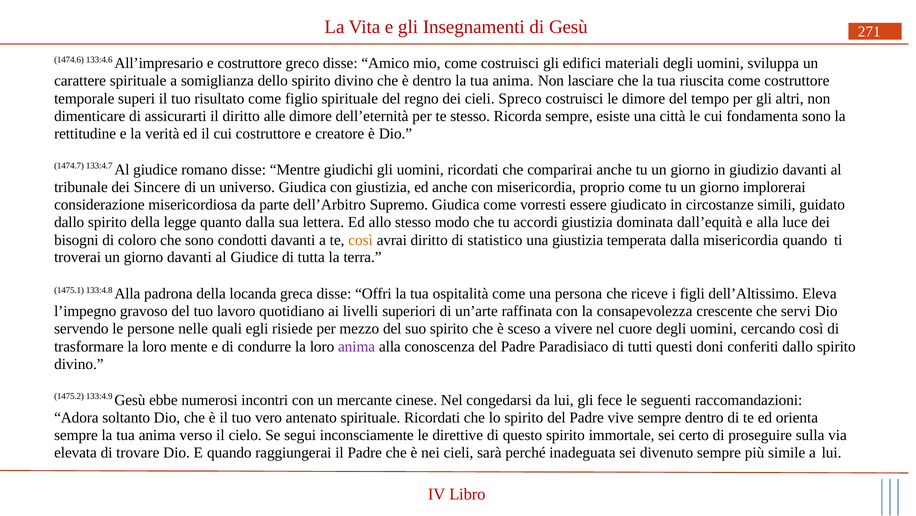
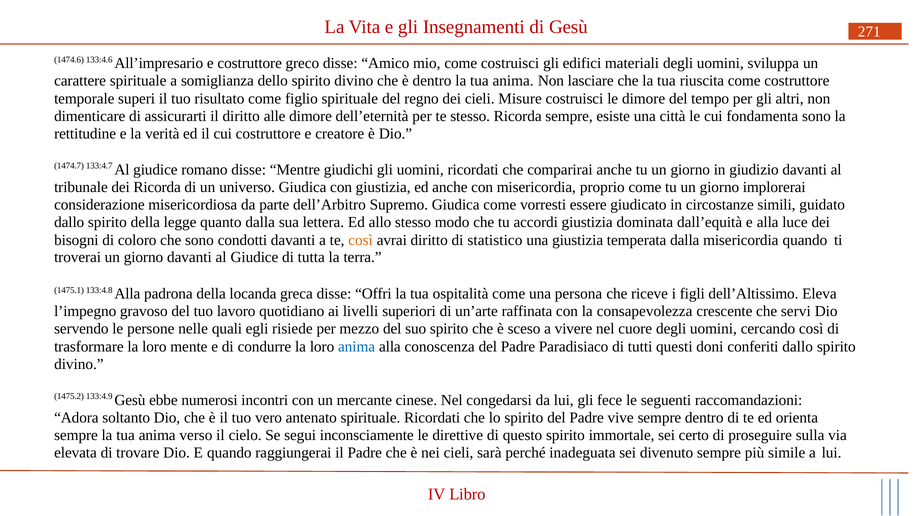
Spreco: Spreco -> Misure (520, 99)
dei Sincere: Sincere -> Ricorda (157, 187)
anima colour: purple -> blue (357, 346)
